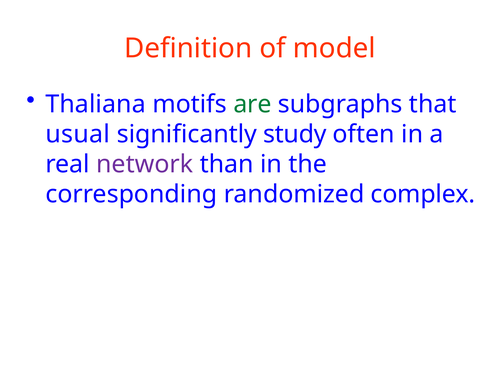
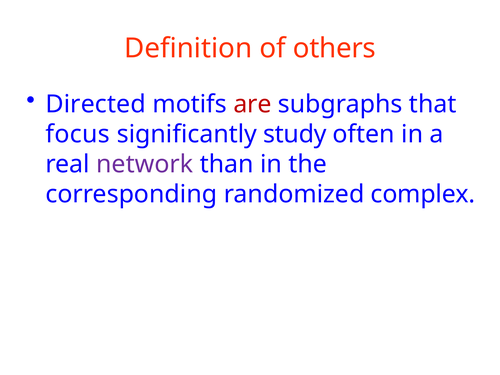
model: model -> others (334, 48)
Thaliana: Thaliana -> Directed (96, 104)
are colour: green -> red (252, 104)
usual: usual -> focus (78, 134)
